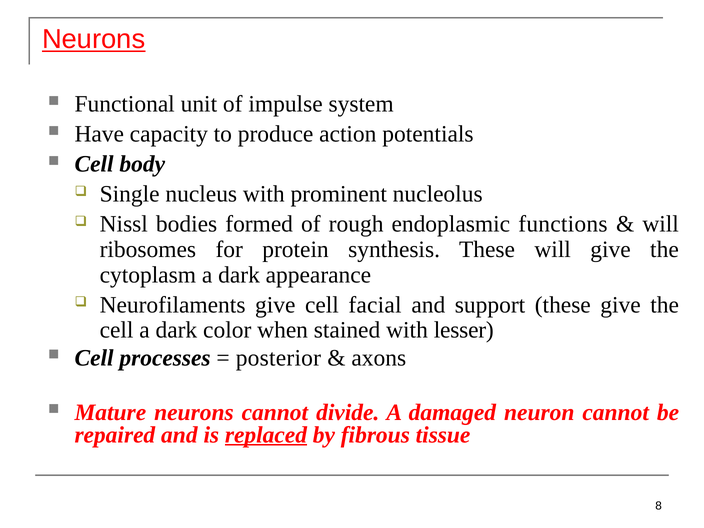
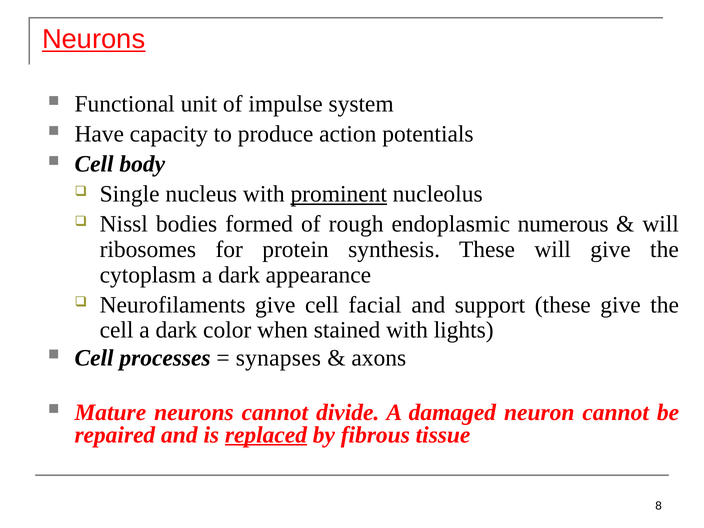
prominent underline: none -> present (339, 194)
functions: functions -> numerous (563, 224)
lesser: lesser -> lights (464, 330)
posterior: posterior -> synapses (278, 358)
